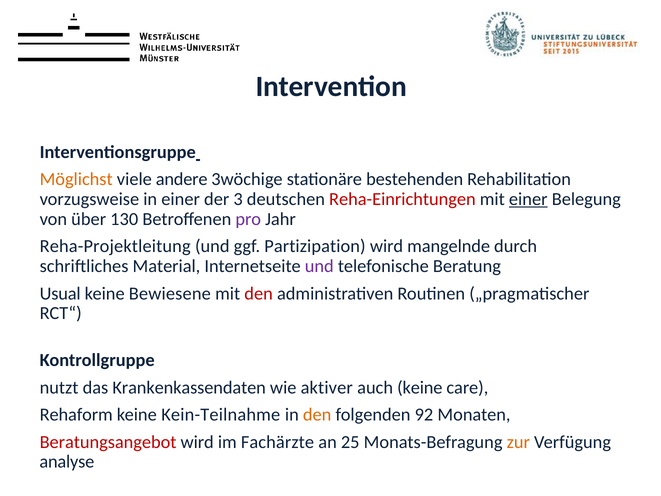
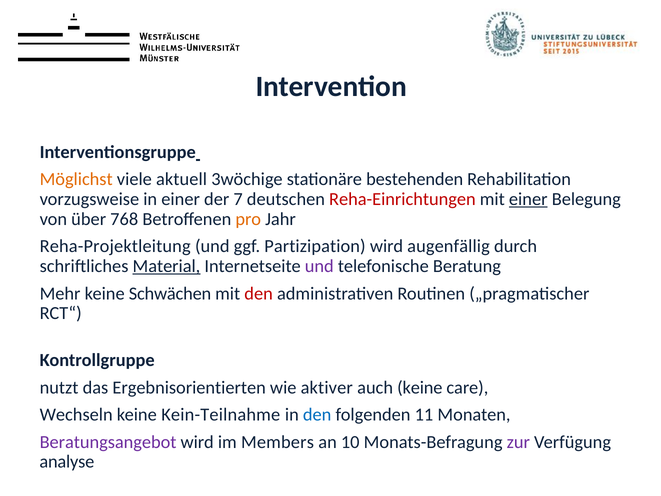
andere: andere -> aktuell (182, 179)
3: 3 -> 7 (238, 199)
130: 130 -> 768 (124, 219)
pro colour: purple -> orange (248, 219)
mangelnde: mangelnde -> augenfällig (449, 246)
Material underline: none -> present (166, 266)
Usual: Usual -> Mehr (60, 293)
Bewiesene: Bewiesene -> Schwächen (170, 293)
Krankenkassendaten: Krankenkassendaten -> Ergebnisorientierten (189, 387)
Rehaform: Rehaform -> Wechseln (76, 415)
den colour: orange -> blue (317, 415)
92: 92 -> 11 (424, 415)
Beratungsangebot colour: red -> purple (108, 442)
Fachärzte: Fachärzte -> Members (277, 442)
25: 25 -> 10 (350, 442)
zur colour: orange -> purple (518, 442)
